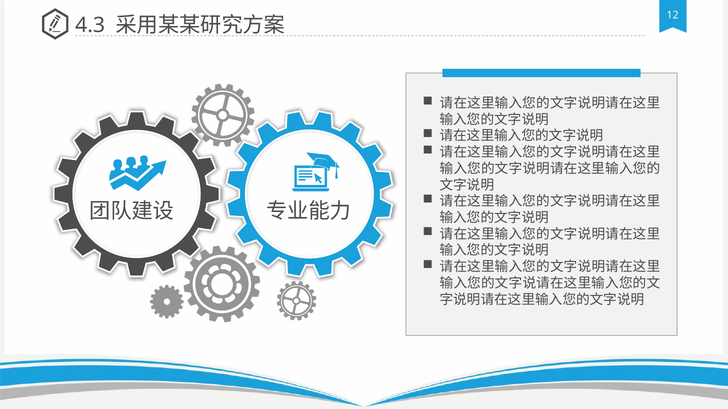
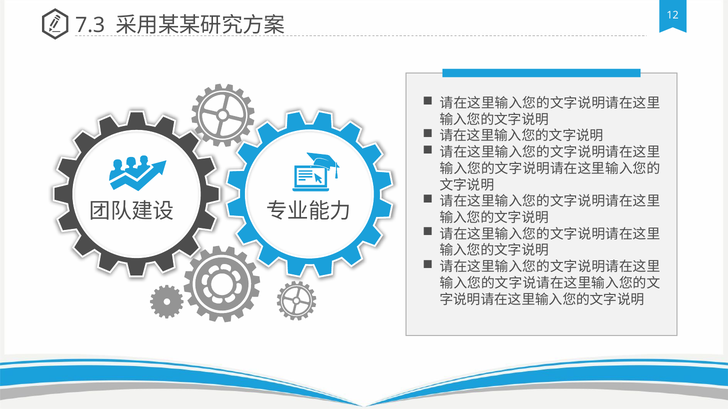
4.3: 4.3 -> 7.3 (90, 25)
